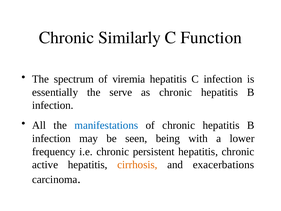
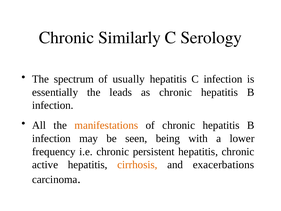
Function: Function -> Serology (211, 37)
viremia: viremia -> usually (129, 79)
serve: serve -> leads (121, 92)
manifestations colour: blue -> orange (106, 125)
